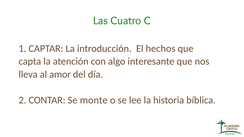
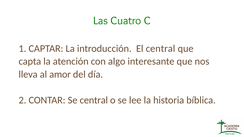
El hechos: hechos -> central (161, 49)
Se monte: monte -> central (94, 100)
